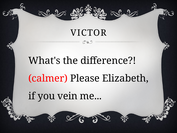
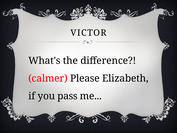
vein: vein -> pass (67, 96)
